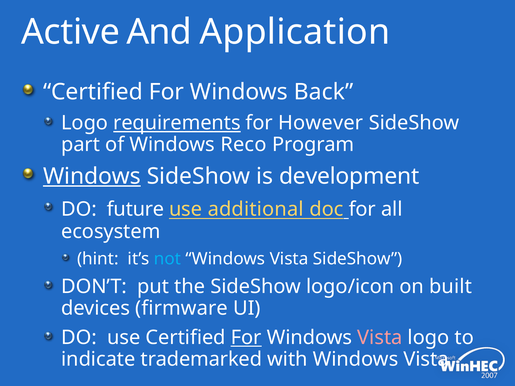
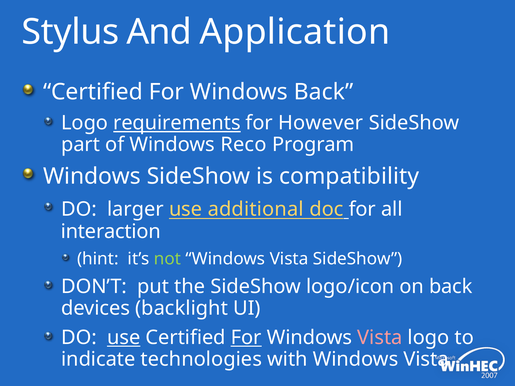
Active: Active -> Stylus (70, 32)
Windows underline: present -> none (92, 176)
development: development -> compatibility (349, 176)
future: future -> larger (135, 209)
ecosystem: ecosystem -> interaction (111, 232)
not colour: light blue -> light green (167, 259)
on built: built -> back (451, 287)
firmware: firmware -> backlight (182, 308)
use underline: none -> present (124, 338)
trademarked: trademarked -> technologies (201, 359)
